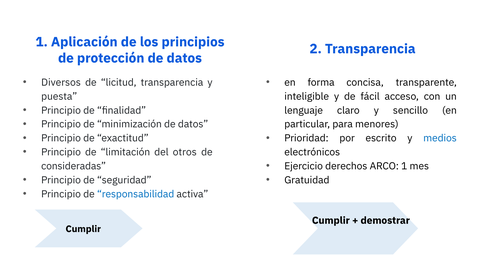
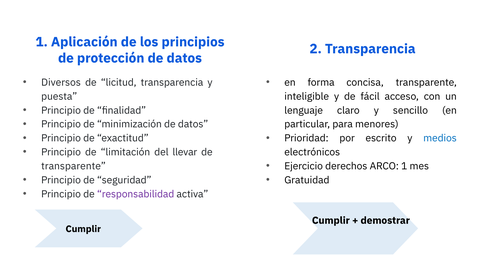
otros: otros -> llevar (185, 152)
consideradas: consideradas -> transparente (74, 166)
responsabilidad colour: blue -> purple (136, 194)
